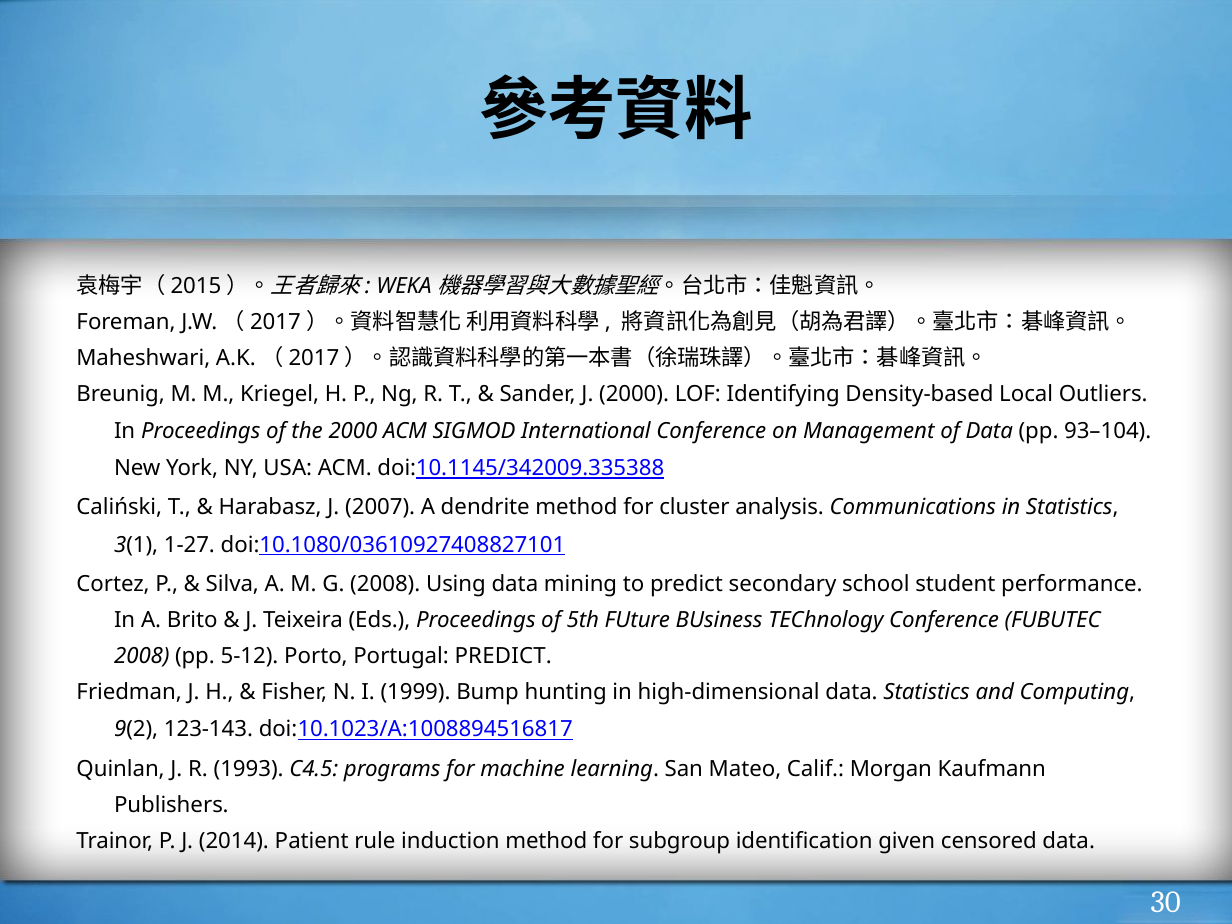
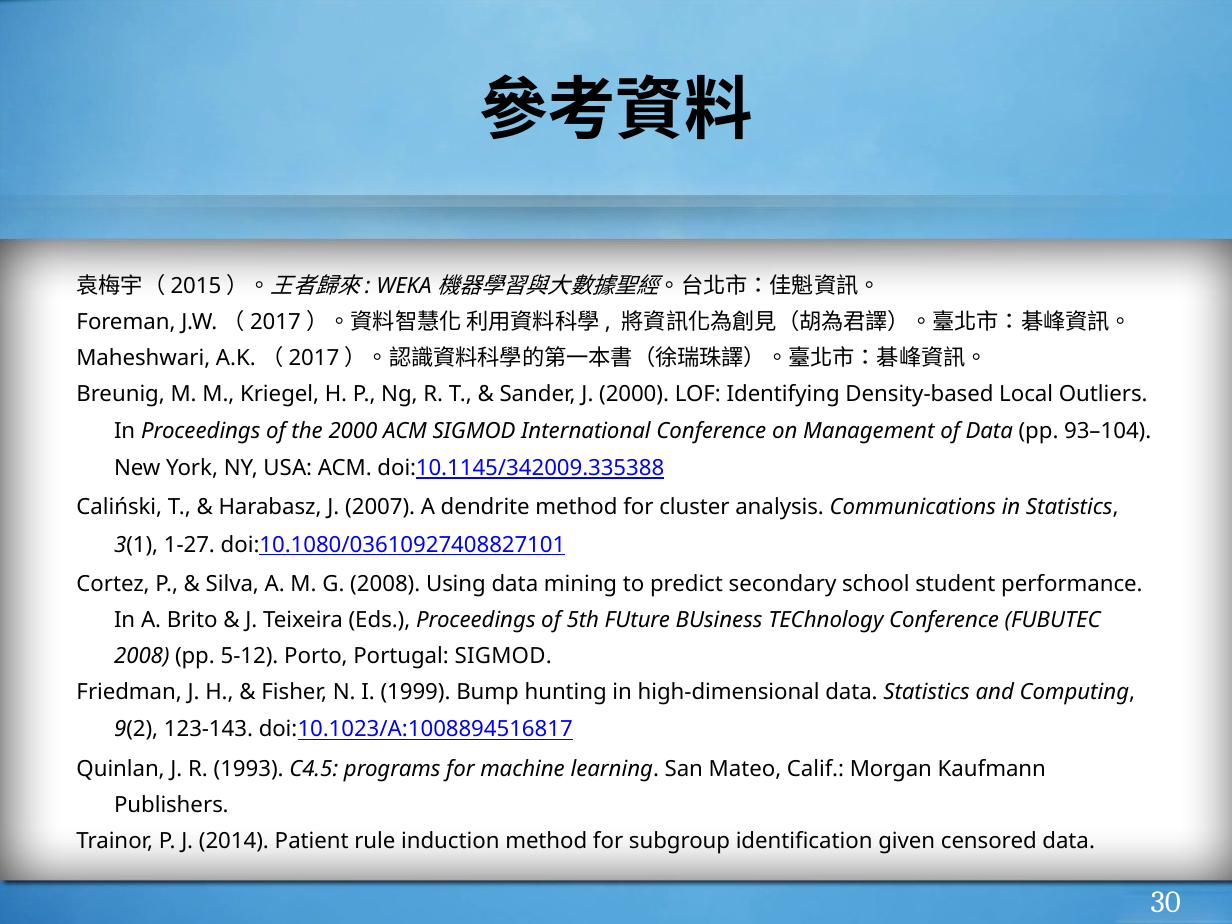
Portugal PREDICT: PREDICT -> SIGMOD (503, 656)
